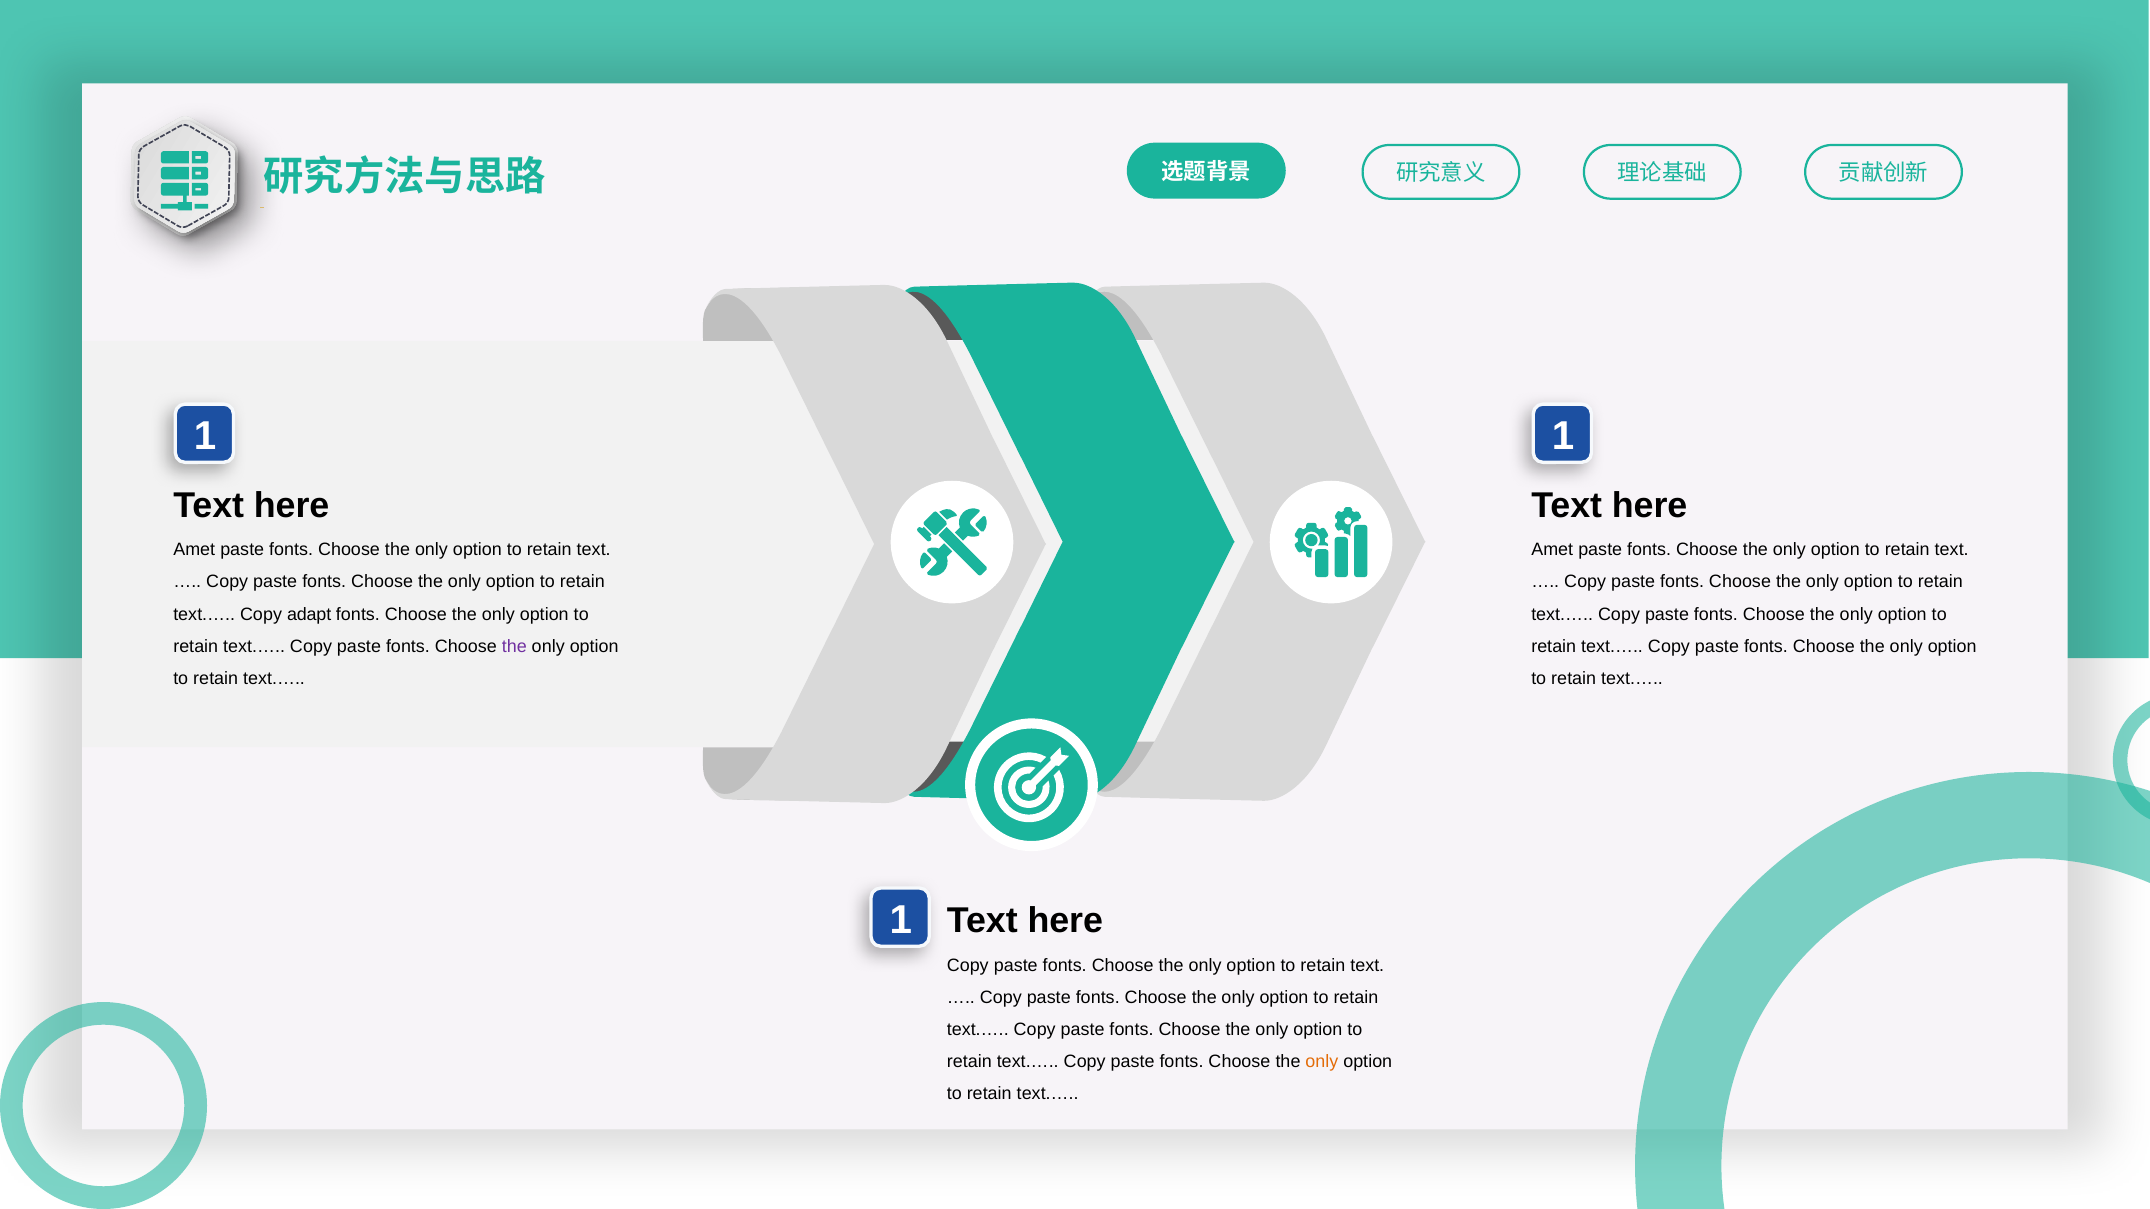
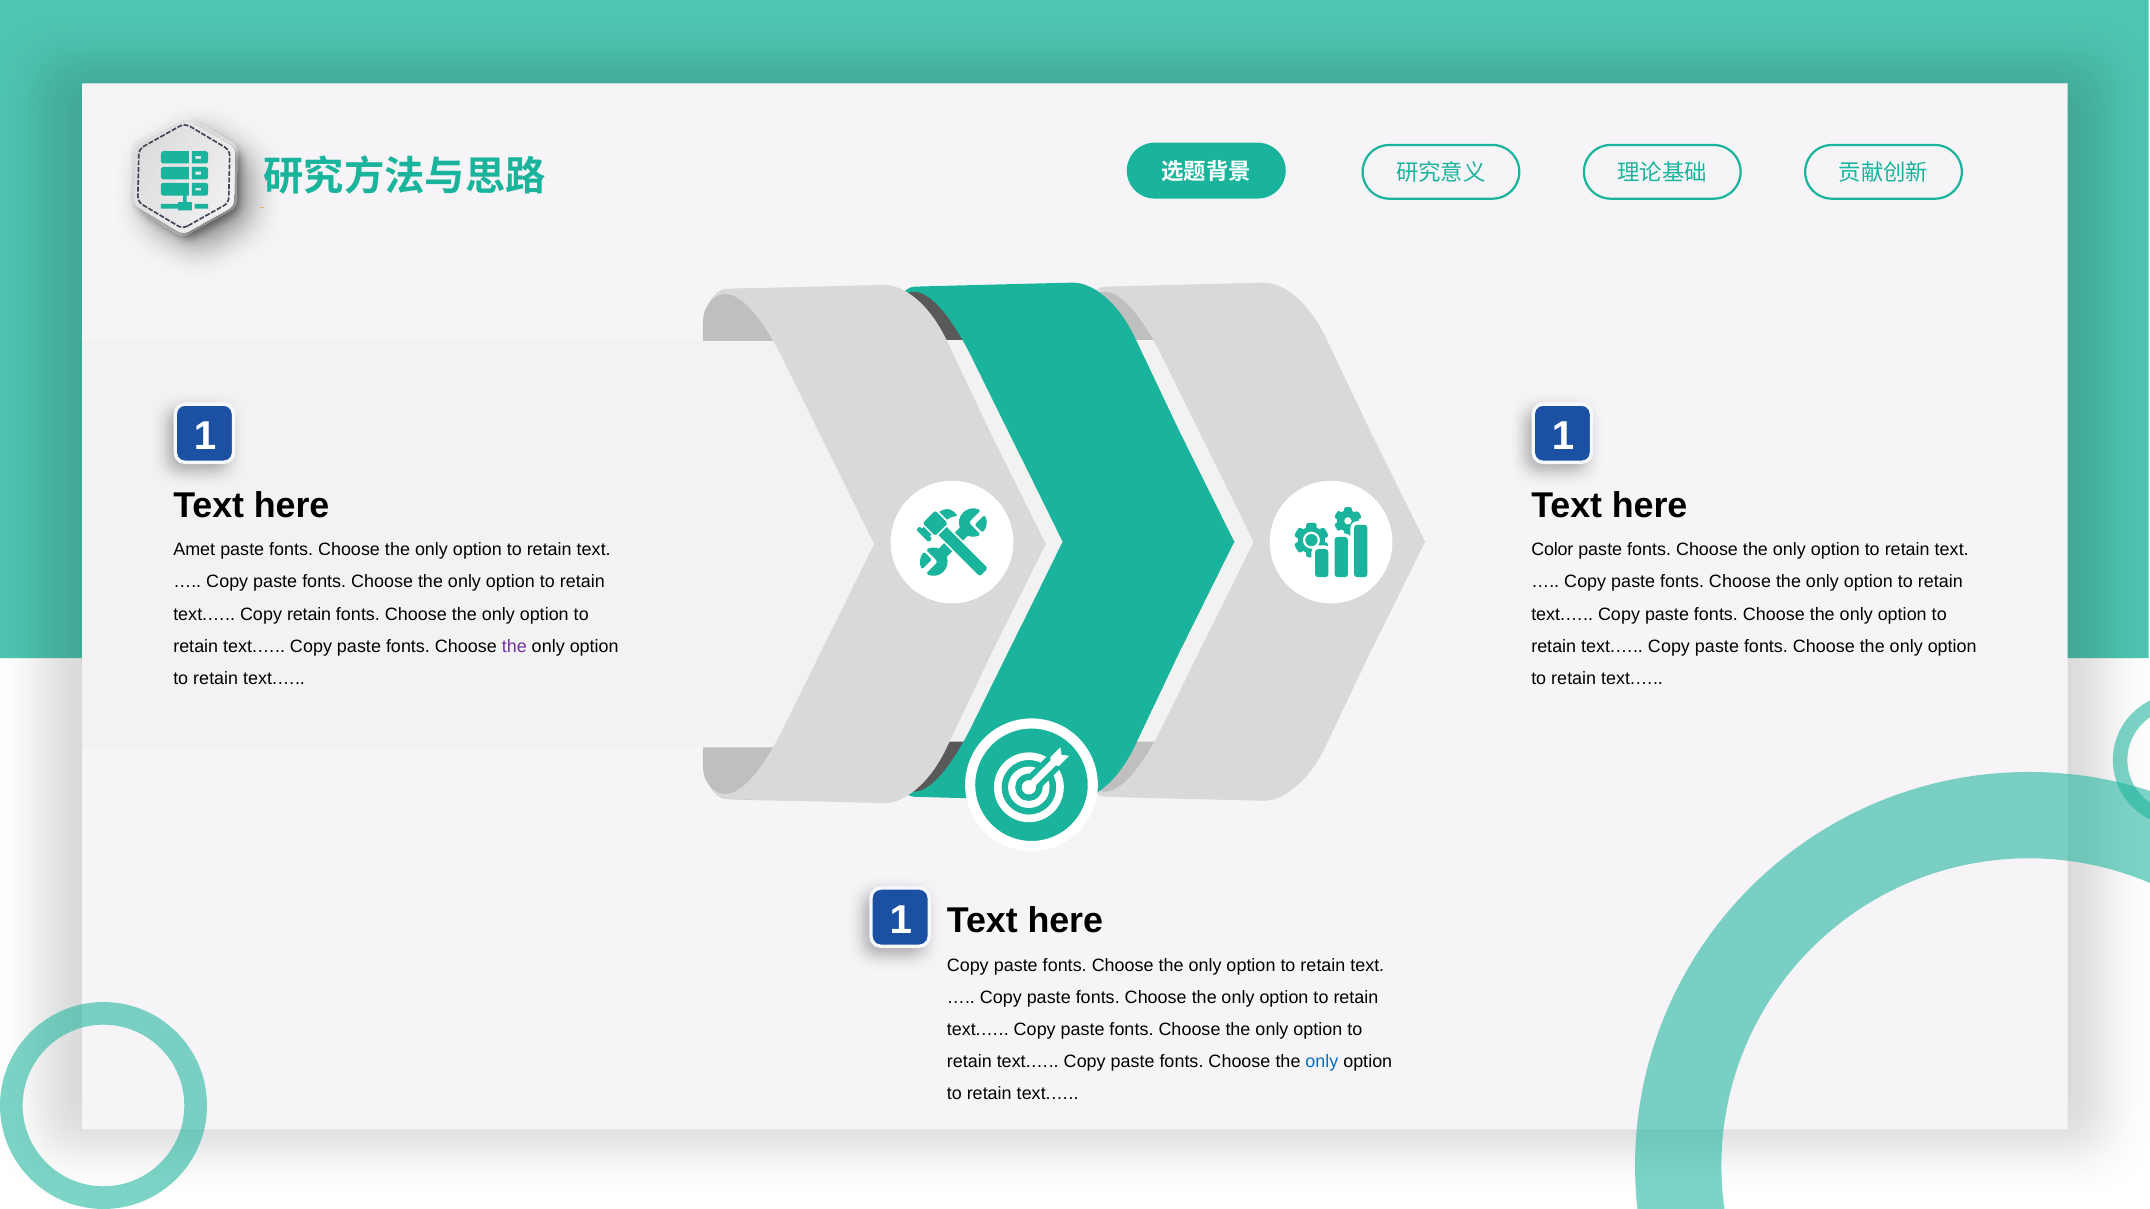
Amet: Amet -> Color (1552, 550)
Copy adapt: adapt -> retain (309, 614)
only colour: orange -> blue (1322, 1062)
